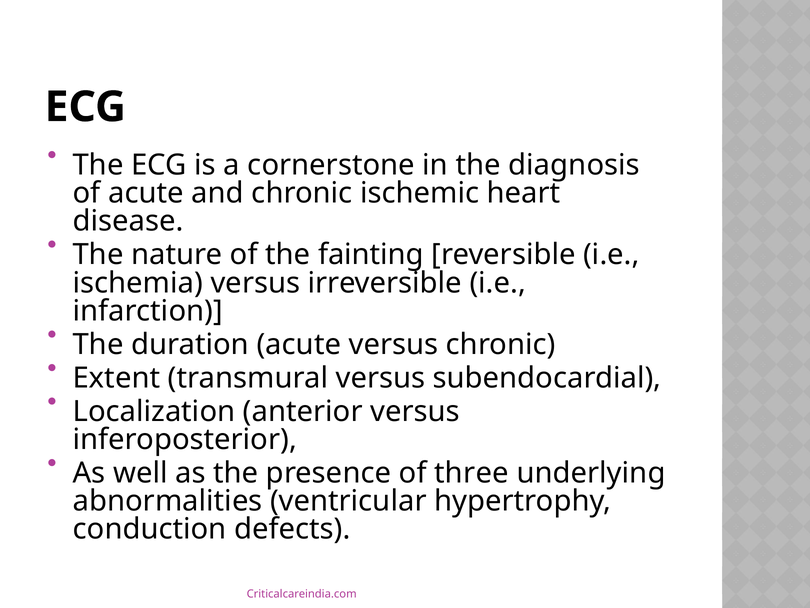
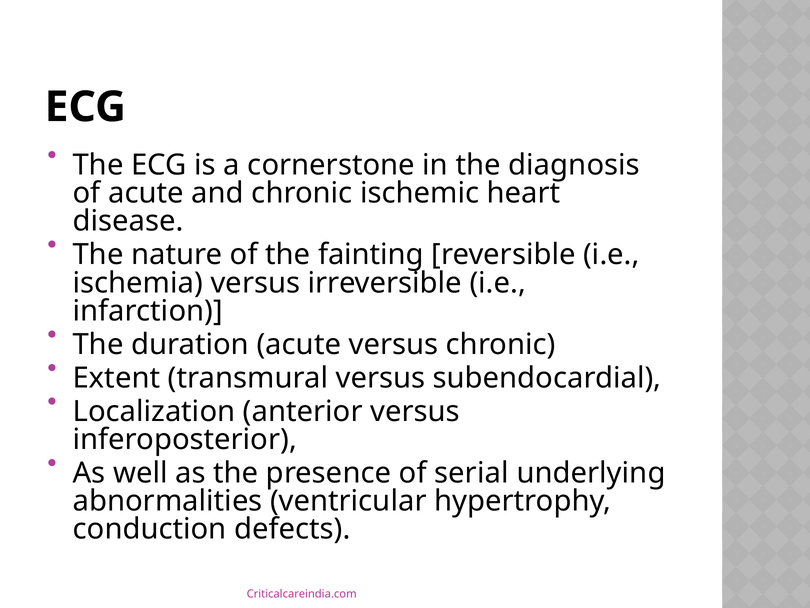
three: three -> serial (472, 473)
